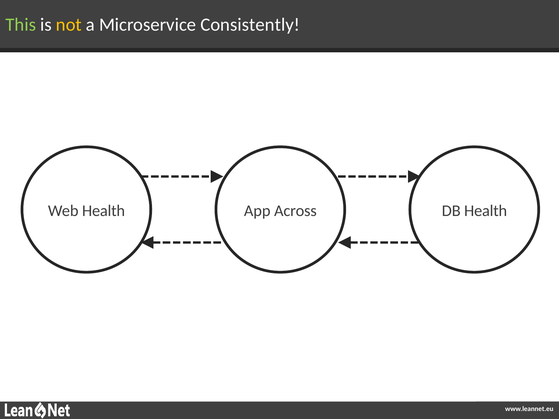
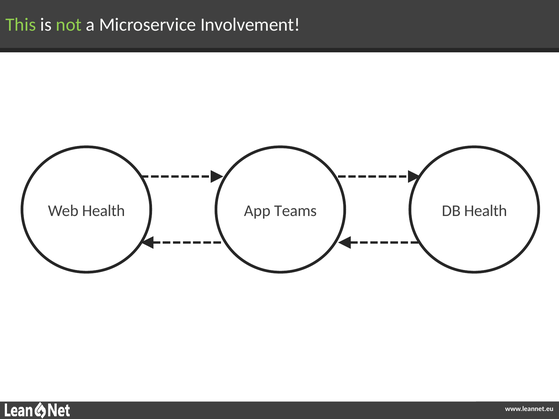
not colour: yellow -> light green (69, 25)
Consistently: Consistently -> Involvement (250, 25)
Across: Across -> Teams (295, 211)
